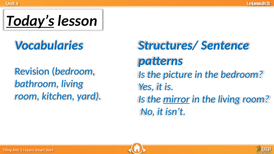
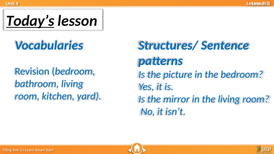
mirror underline: present -> none (176, 99)
